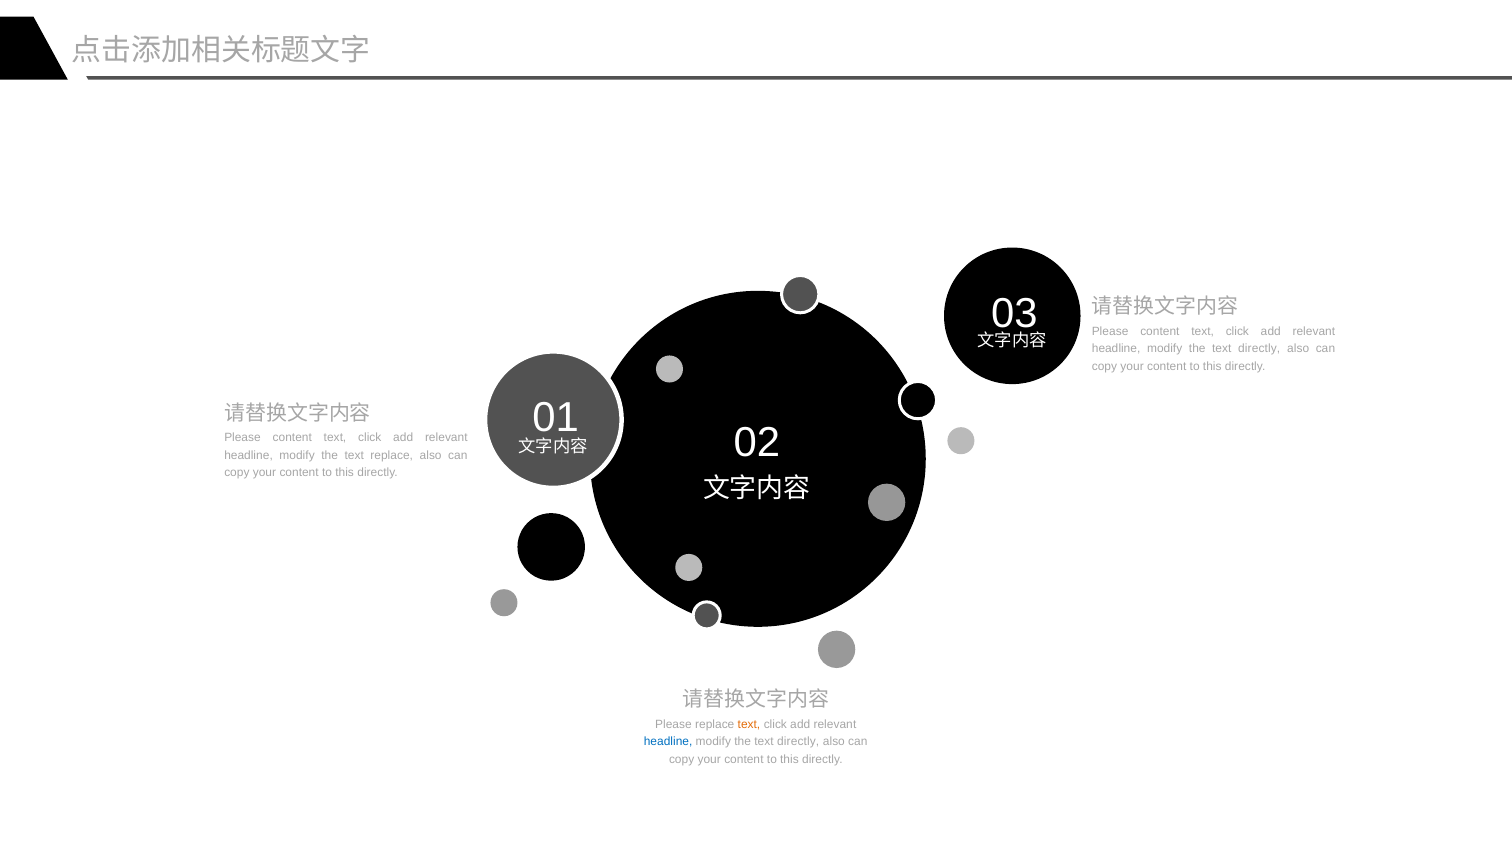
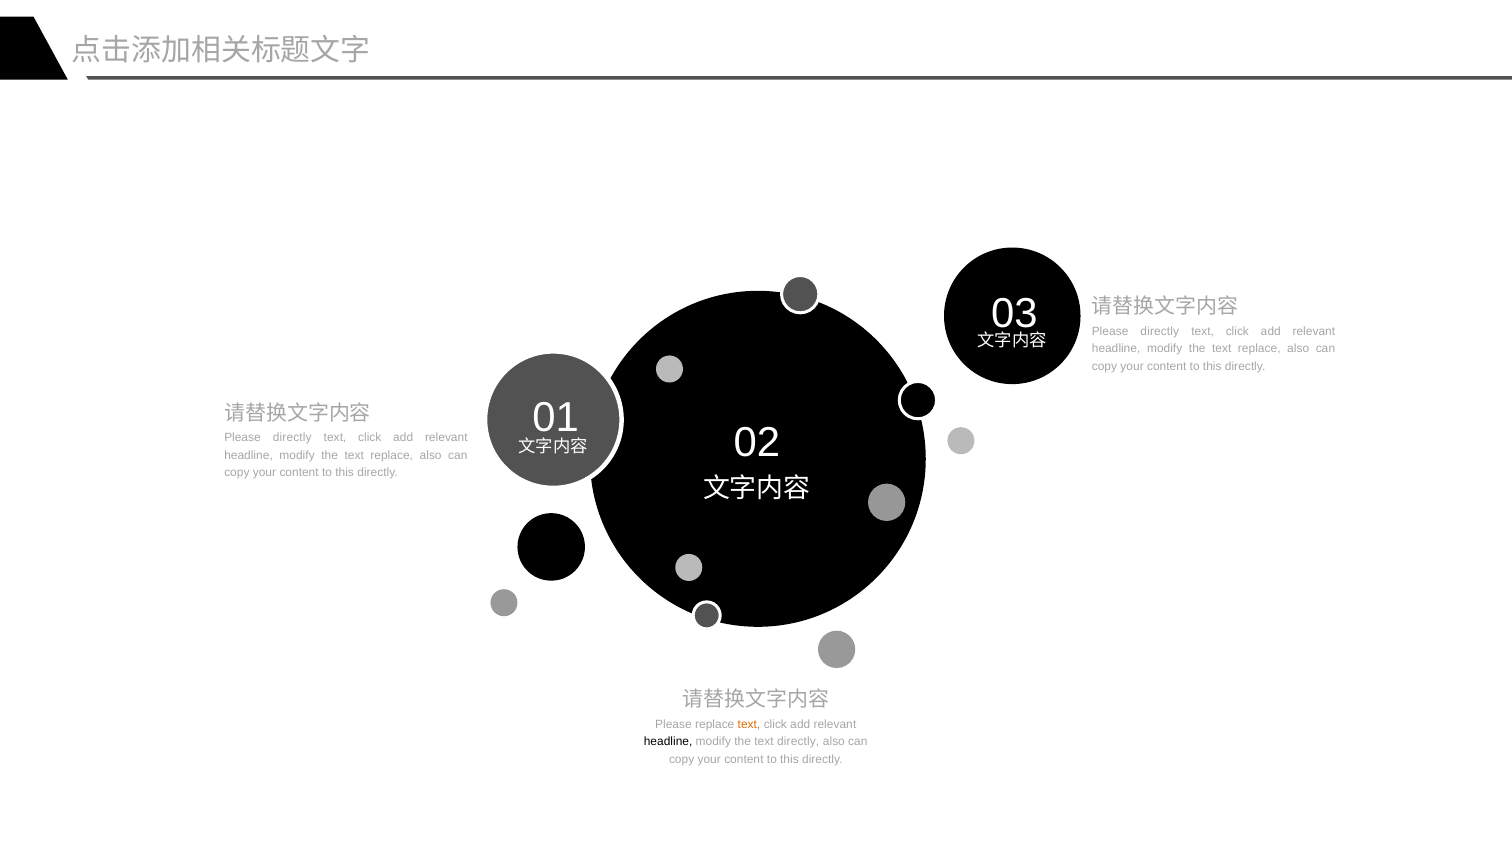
content: content -> directly (1160, 332)
directly: directly -> replace (1259, 349)
content: content -> directly (292, 438)
headline colour: blue -> black (668, 742)
